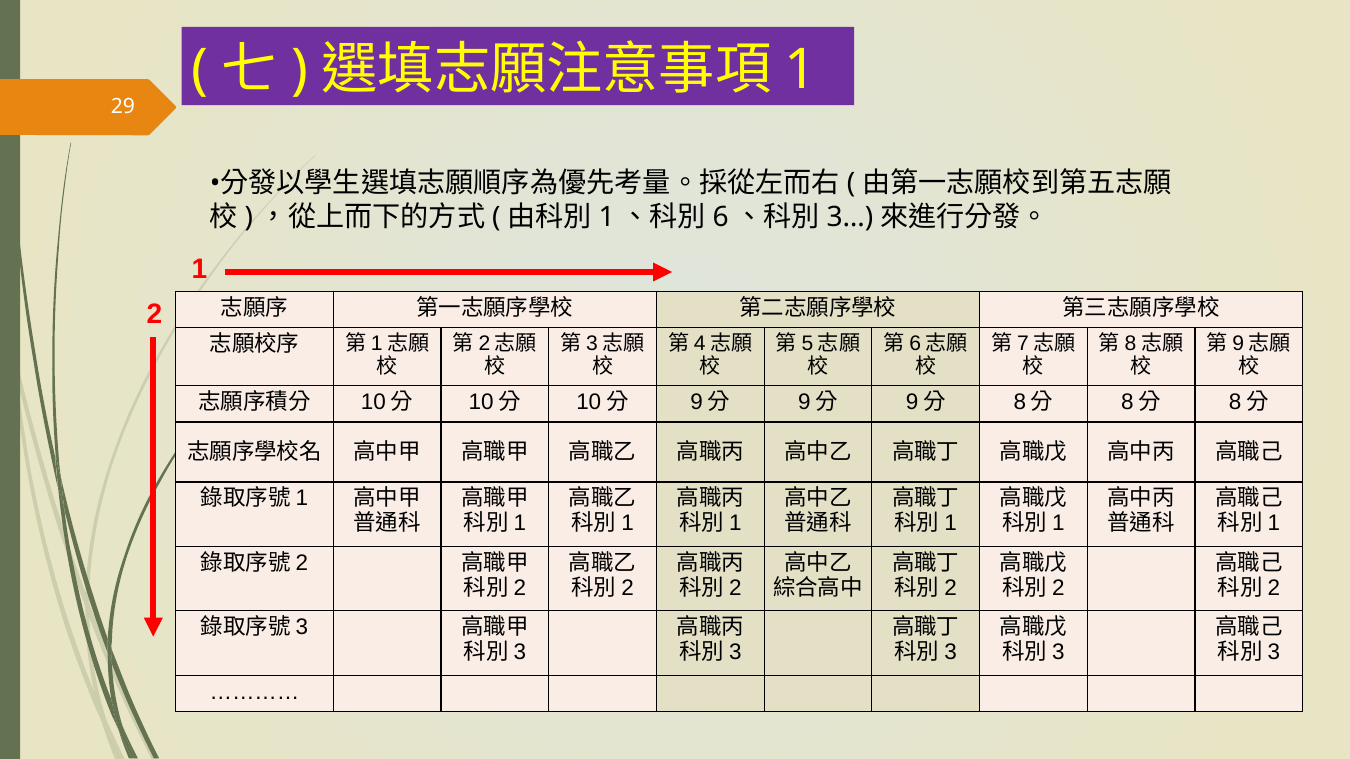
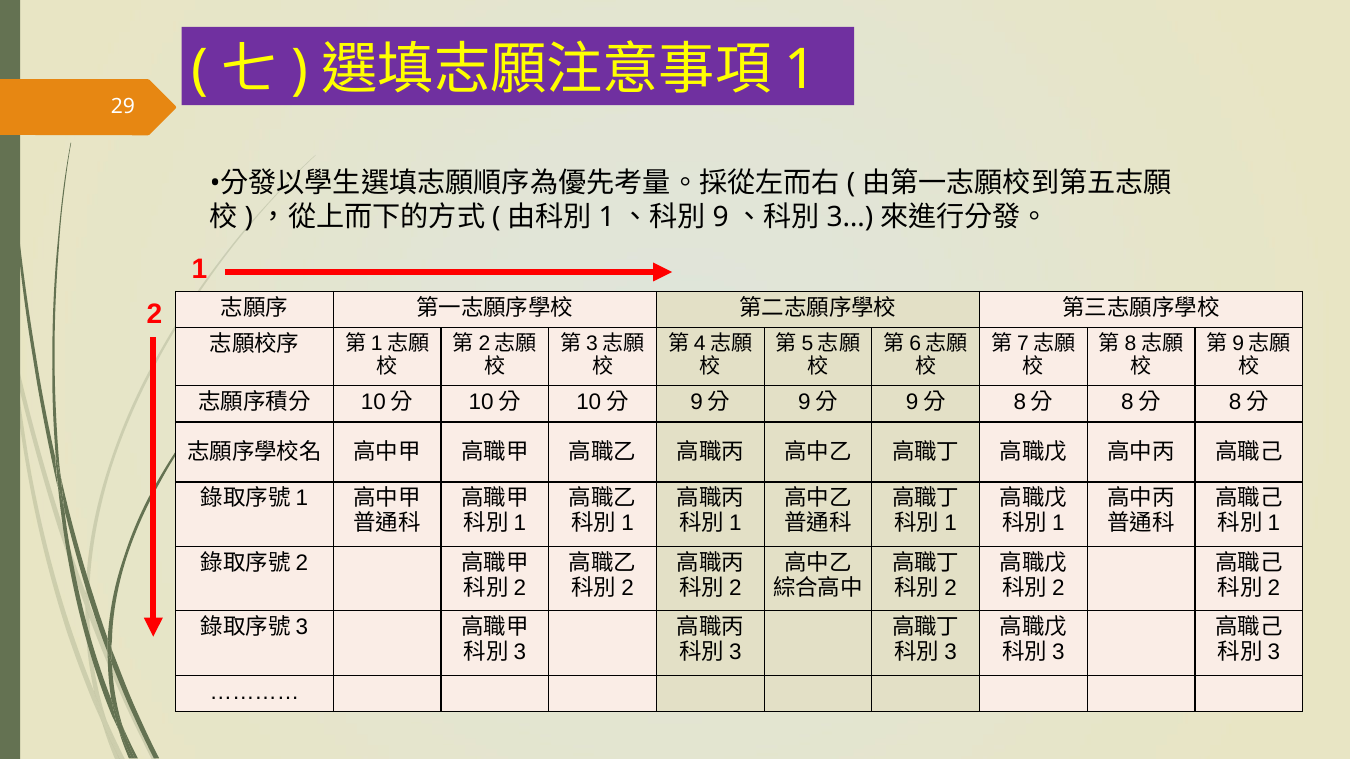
6: 6 -> 9 (721, 217)
